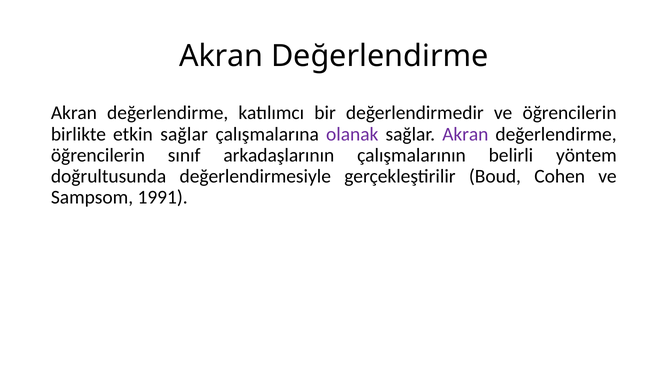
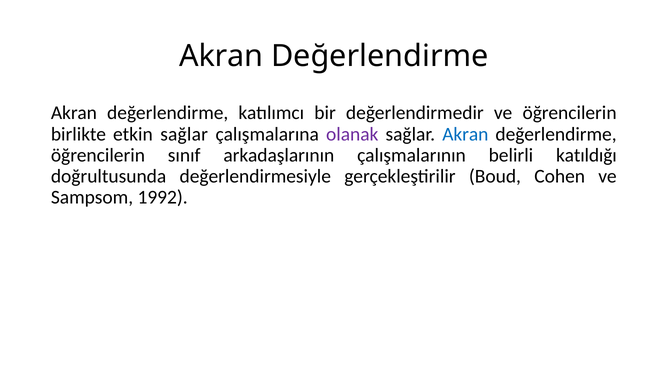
Akran colour: purple -> blue (465, 134)
yöntem: yöntem -> katıldığı (586, 155)
1991: 1991 -> 1992 (163, 197)
